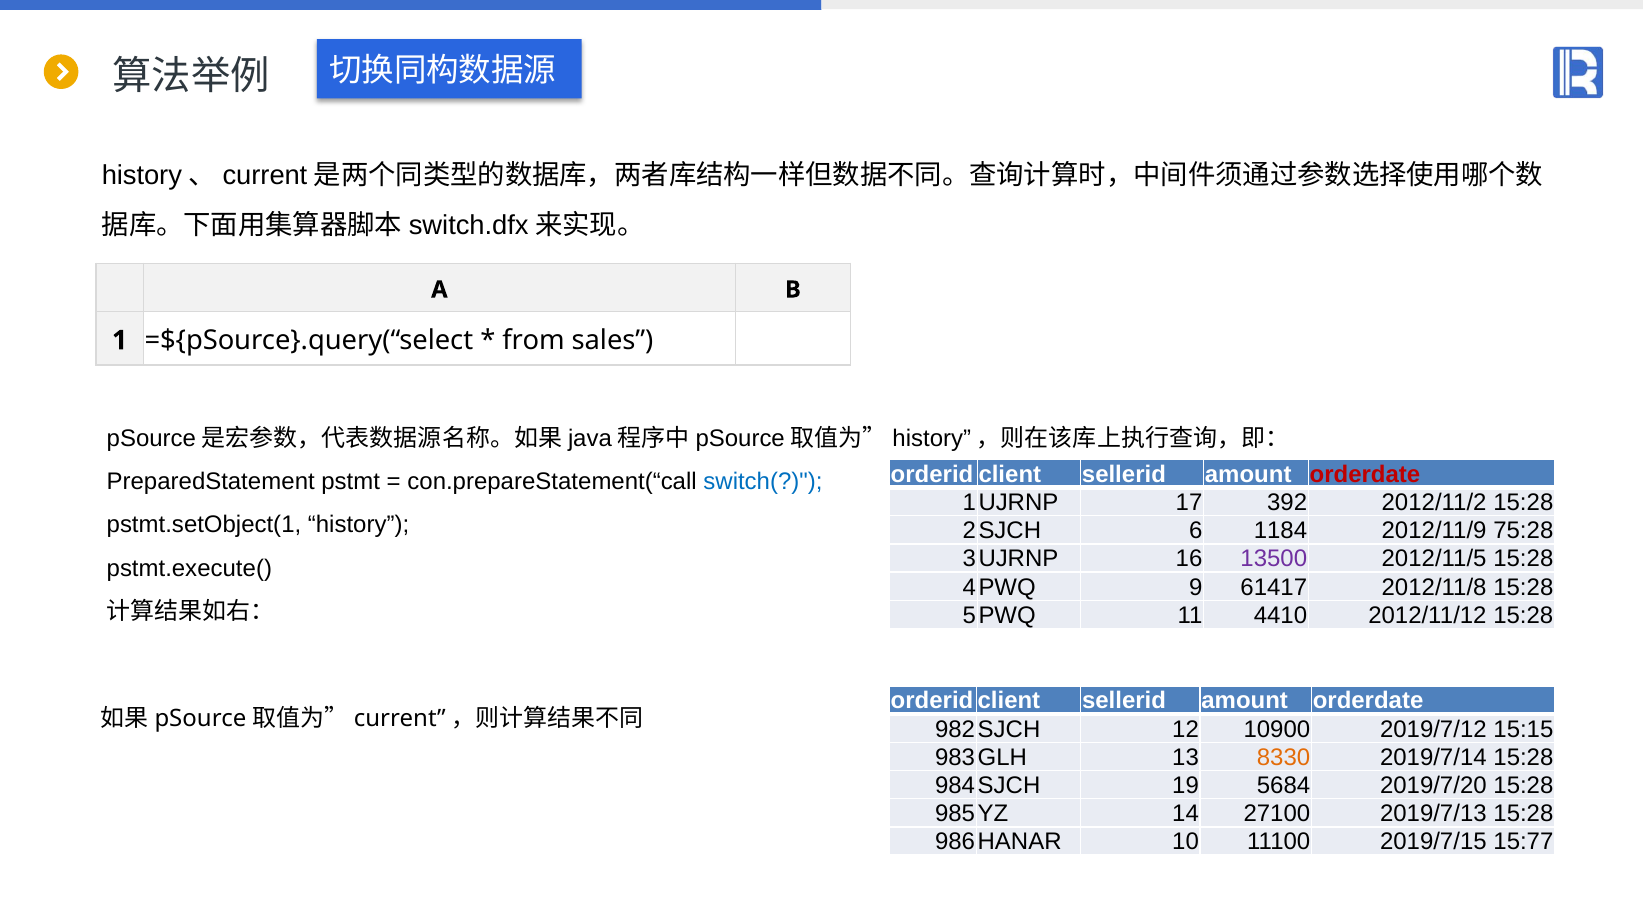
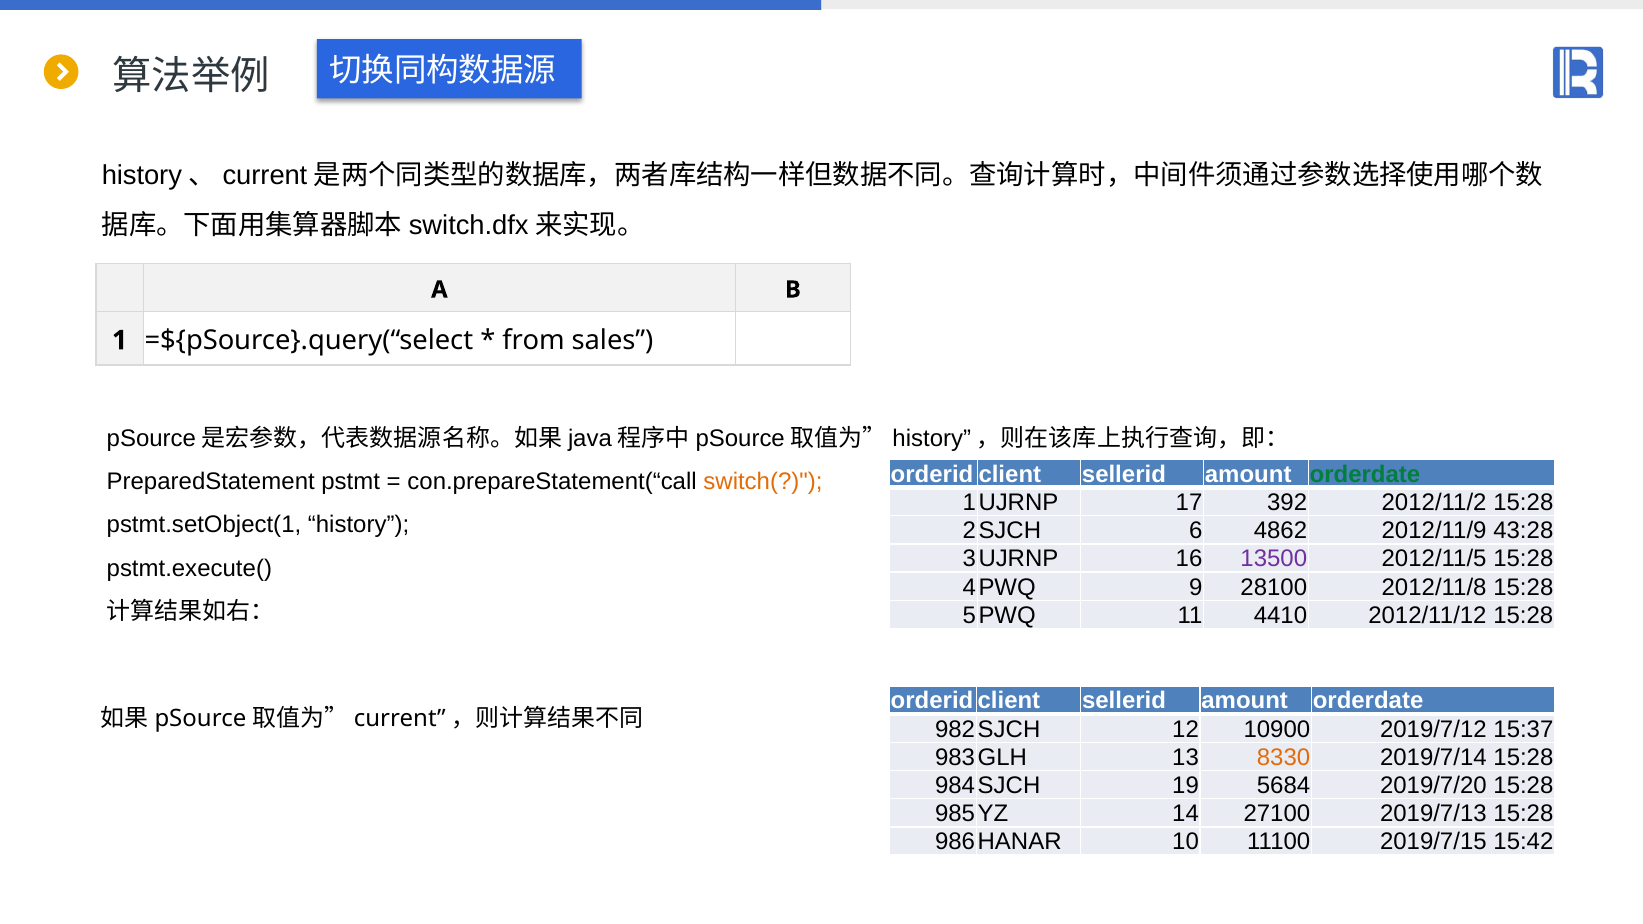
orderdate colour: red -> green (1365, 475)
switch( colour: blue -> orange (763, 482)
1184: 1184 -> 4862 (1280, 531)
75:28: 75:28 -> 43:28 (1523, 531)
61417: 61417 -> 28100 (1274, 588)
15:15: 15:15 -> 15:37 (1523, 730)
15:77: 15:77 -> 15:42 (1523, 843)
